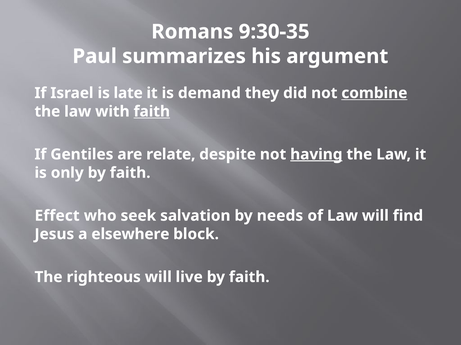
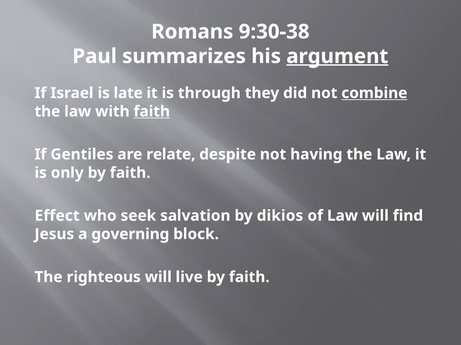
9:30-35: 9:30-35 -> 9:30-38 (274, 32)
argument underline: none -> present (337, 56)
demand: demand -> through (209, 93)
having underline: present -> none (316, 155)
needs: needs -> dikios (280, 216)
elsewhere: elsewhere -> governing (130, 235)
